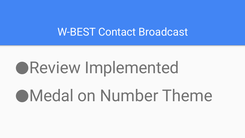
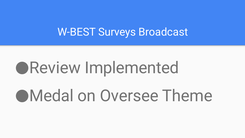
Contact: Contact -> Surveys (117, 32)
Number: Number -> Oversee (129, 96)
